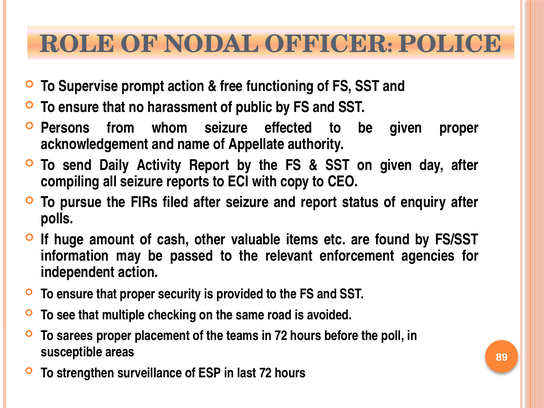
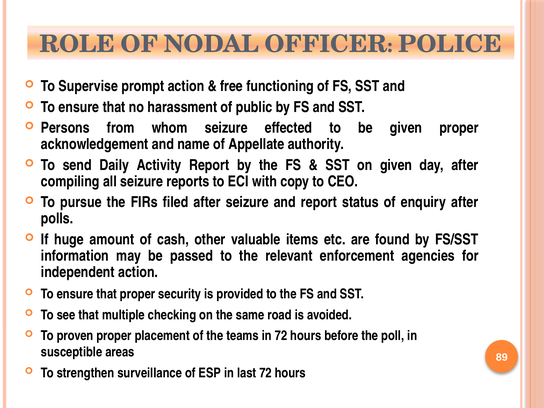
sarees: sarees -> proven (75, 336)
